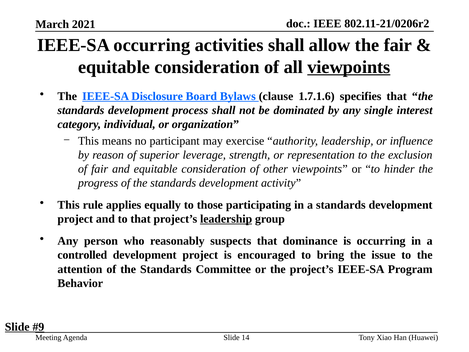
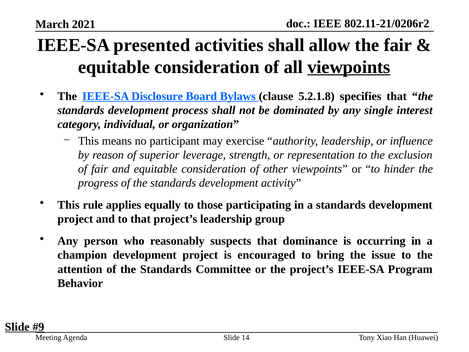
IEEE-SA occurring: occurring -> presented (152, 45)
1.7.1.6: 1.7.1.6 -> 5.2.1.8 (317, 96)
leadership underline: present -> none (226, 219)
controlled: controlled -> champion (82, 255)
